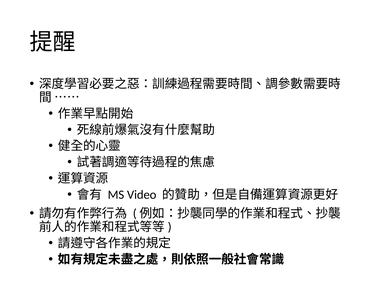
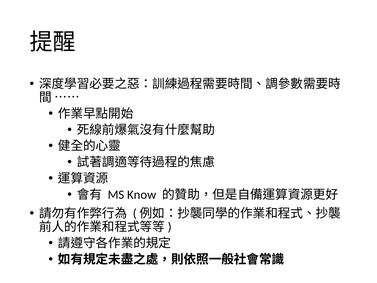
Video: Video -> Know (142, 195)
